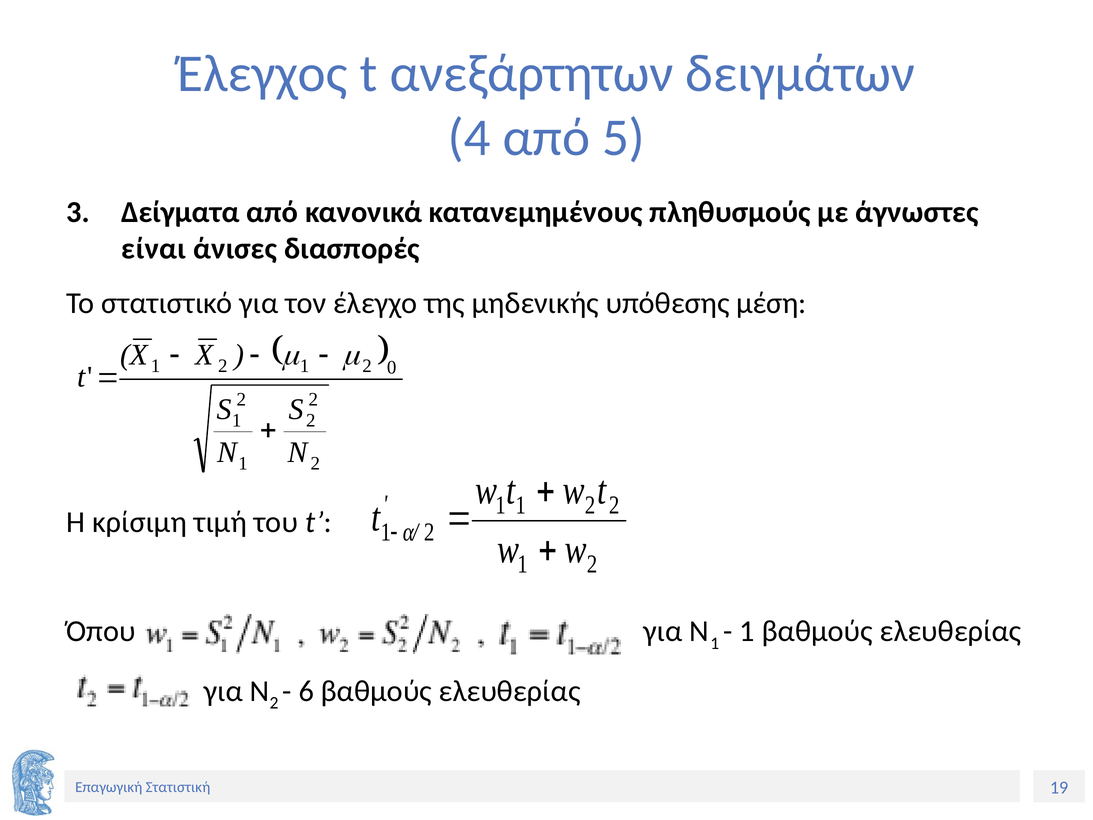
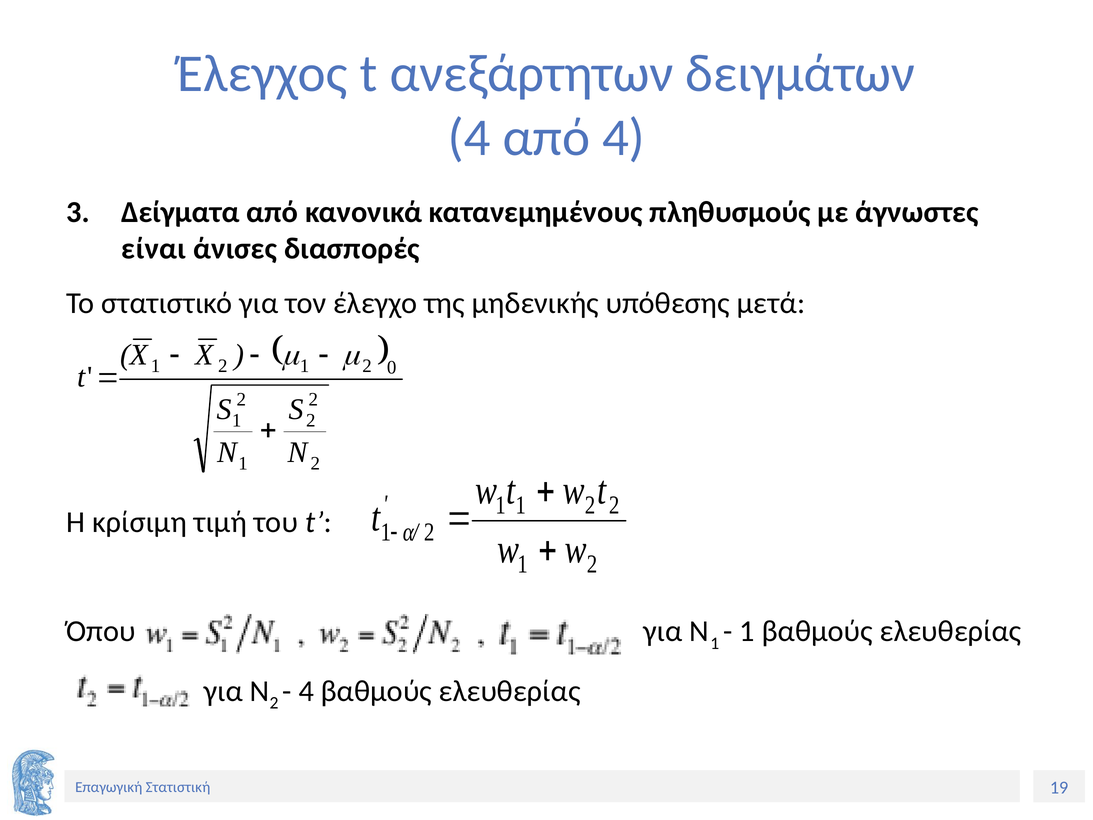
από 5: 5 -> 4 (624, 138)
μέση: μέση -> μετά (771, 303)
6: 6 -> 4 (306, 691)
